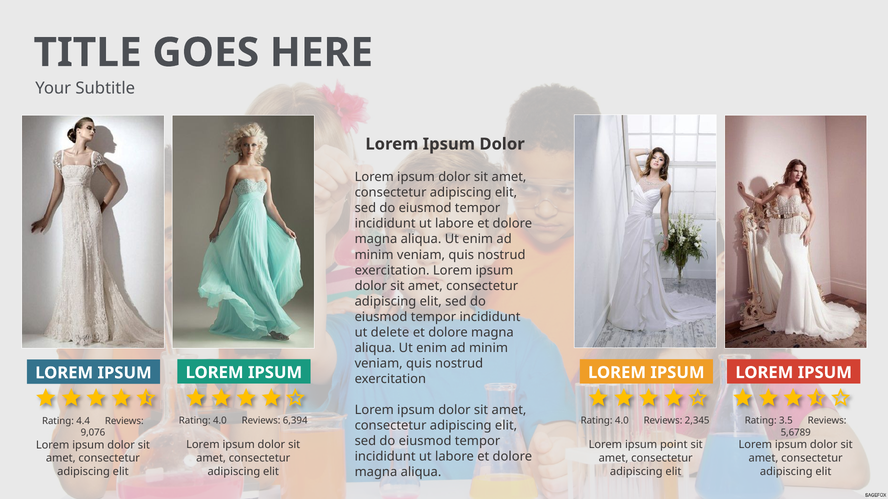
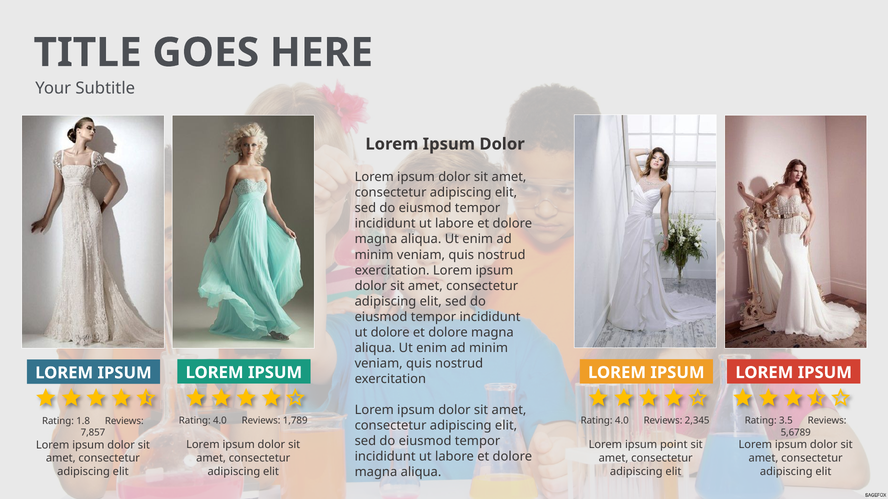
ut delete: delete -> dolore (390, 333)
6,394: 6,394 -> 1,789 (295, 421)
4.4: 4.4 -> 1.8 (83, 421)
9,076: 9,076 -> 7,857 (93, 433)
